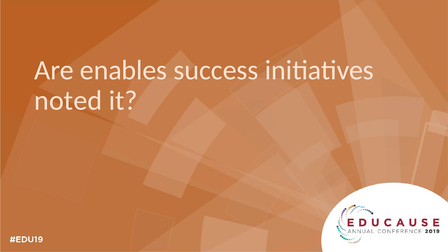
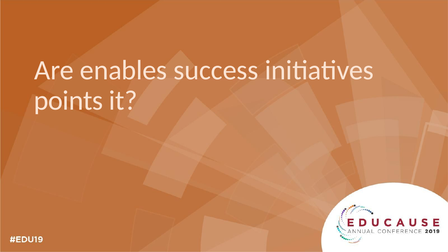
noted: noted -> points (68, 101)
